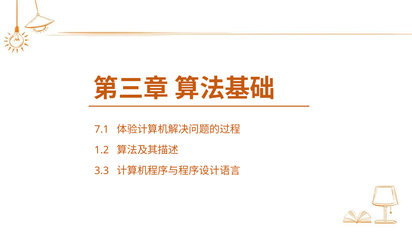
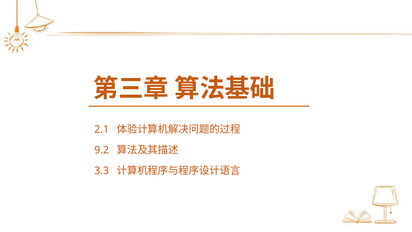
7.1: 7.1 -> 2.1 (102, 129)
1.2: 1.2 -> 9.2 (102, 150)
